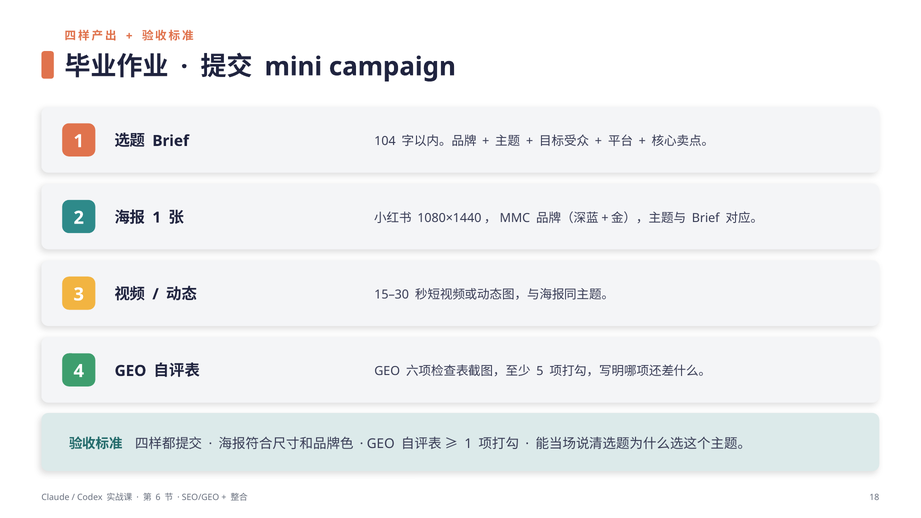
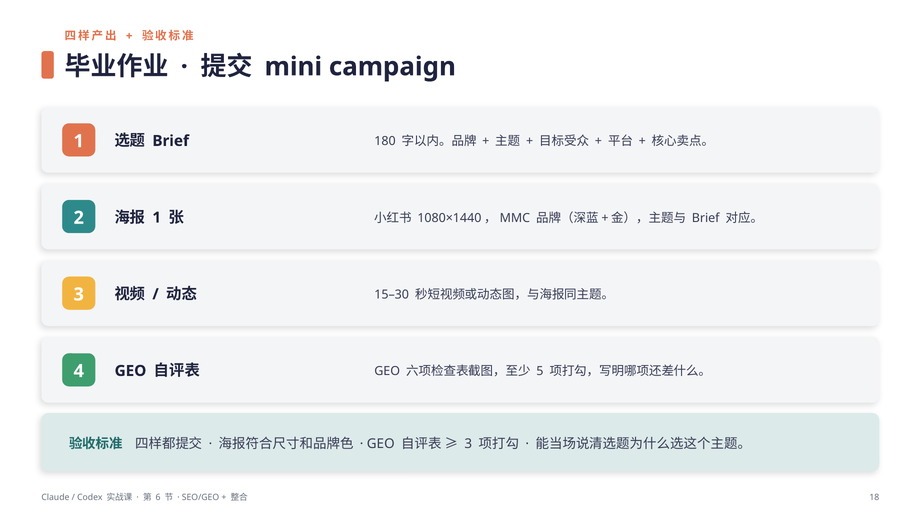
104: 104 -> 180 (385, 141)
1: 1 -> 3 (468, 444)
